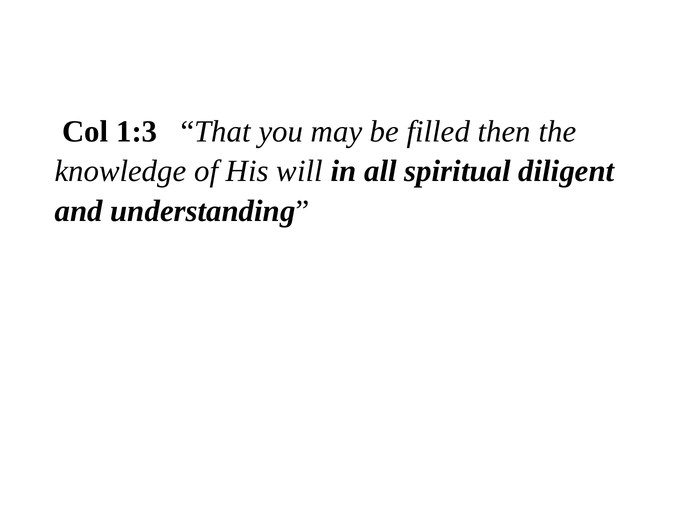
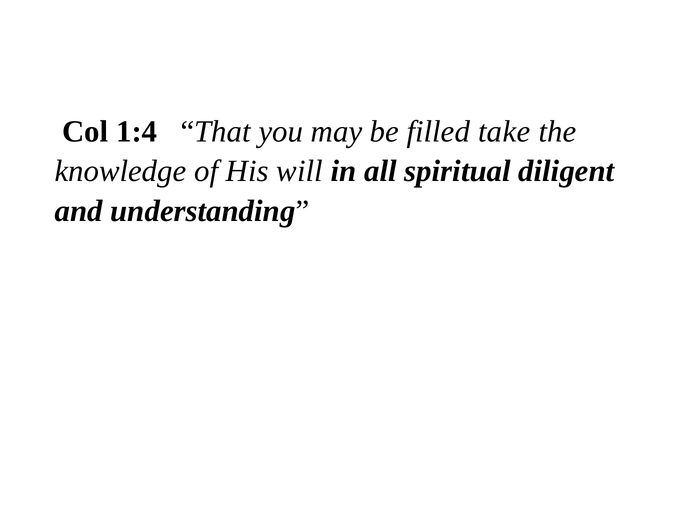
1:3: 1:3 -> 1:4 (137, 132)
then: then -> take (504, 132)
